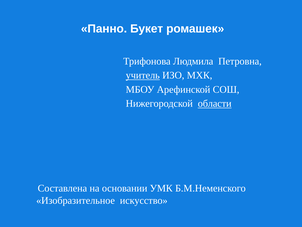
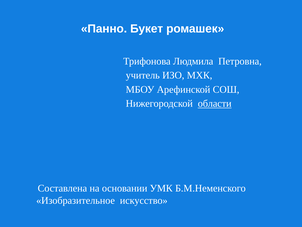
учитель underline: present -> none (143, 75)
